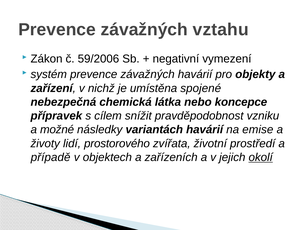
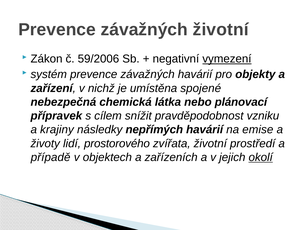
závažných vztahu: vztahu -> životní (221, 30)
vymezení underline: none -> present (227, 59)
koncepce: koncepce -> plánovací (241, 102)
možné: možné -> krajiny (57, 129)
variantách: variantách -> nepřímých (154, 129)
